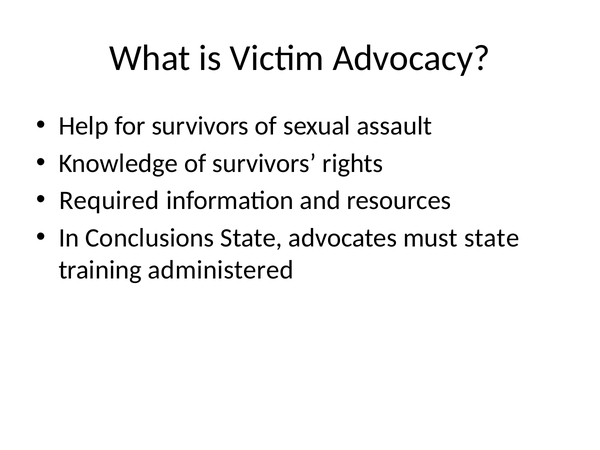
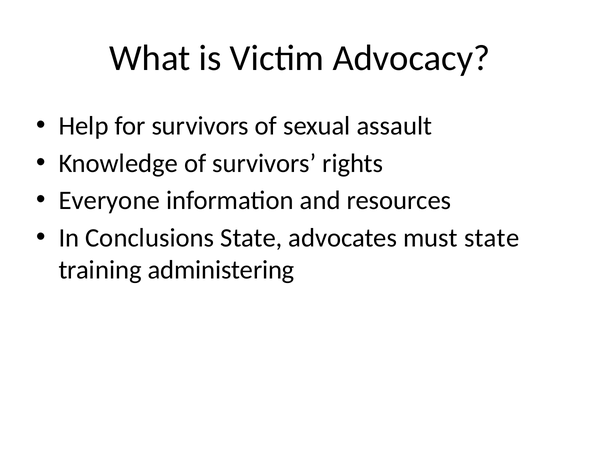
Required: Required -> Everyone (109, 201)
administered: administered -> administering (221, 270)
